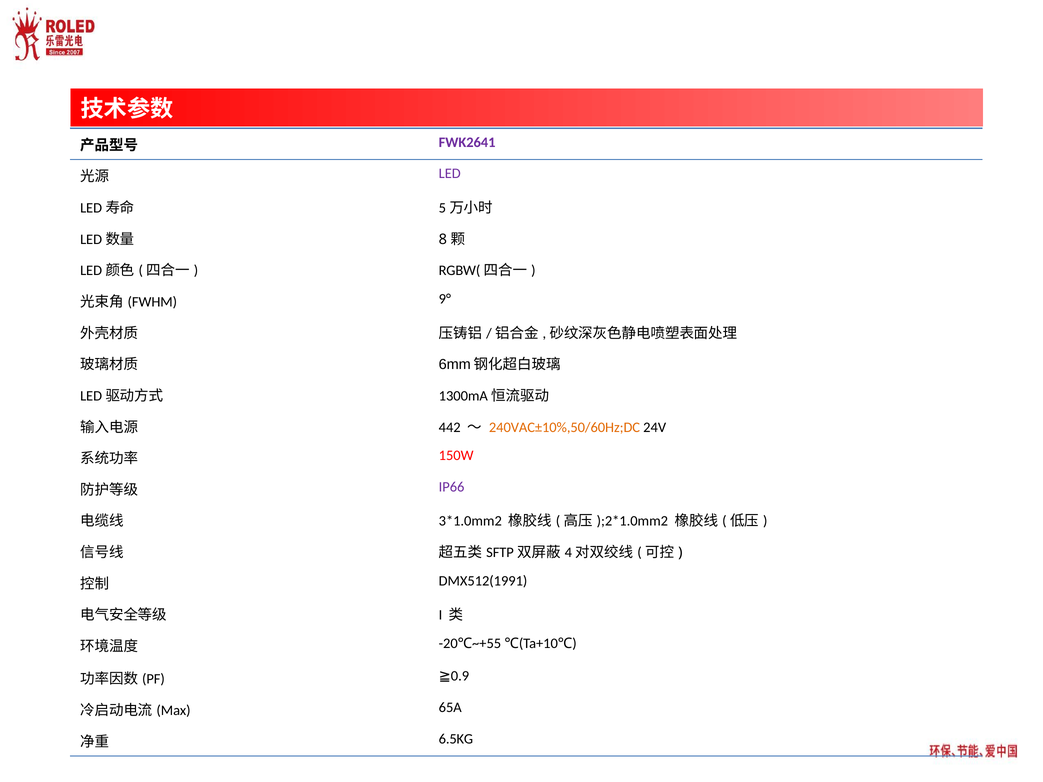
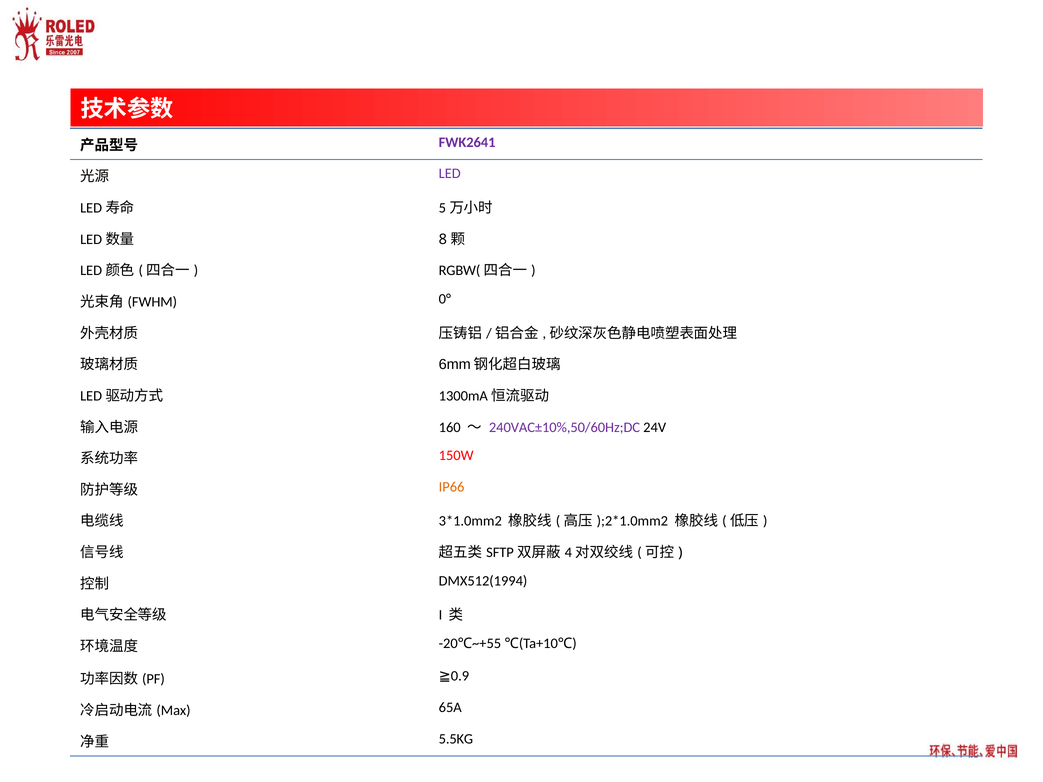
9°: 9° -> 0° (445, 299)
442: 442 -> 160 (450, 427)
240VAC±10%,50/60Hz;DC colour: orange -> purple (565, 427)
IP66 colour: purple -> orange (452, 487)
DMX512(1991: DMX512(1991 -> DMX512(1994 (483, 581)
6.5KG: 6.5KG -> 5.5KG (456, 739)
